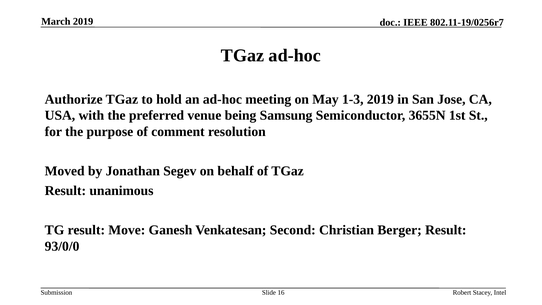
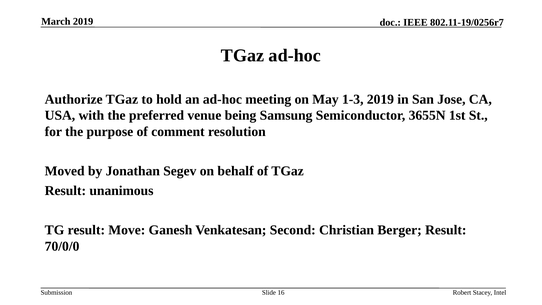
93/0/0: 93/0/0 -> 70/0/0 (62, 246)
